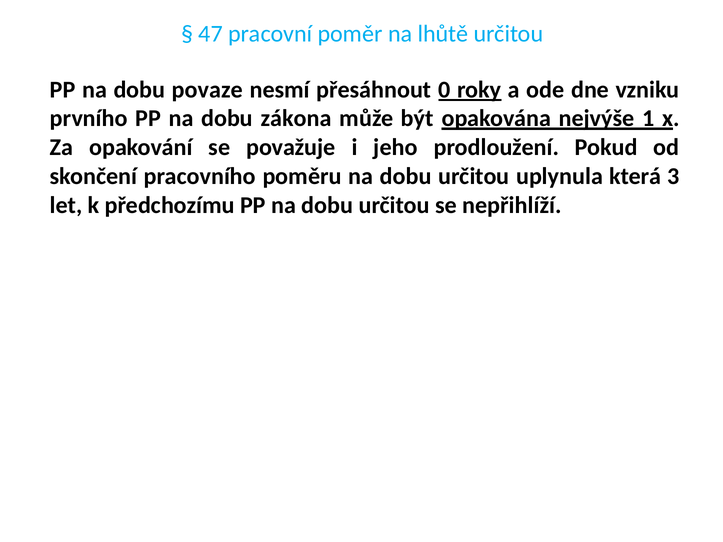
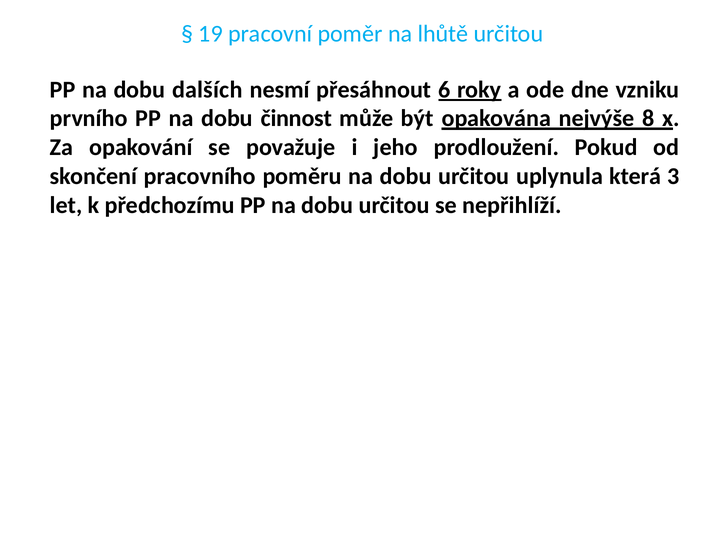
47: 47 -> 19 (211, 34)
povaze: povaze -> dalších (207, 90)
0: 0 -> 6 (444, 90)
zákona: zákona -> činnost (296, 119)
1: 1 -> 8 (648, 119)
